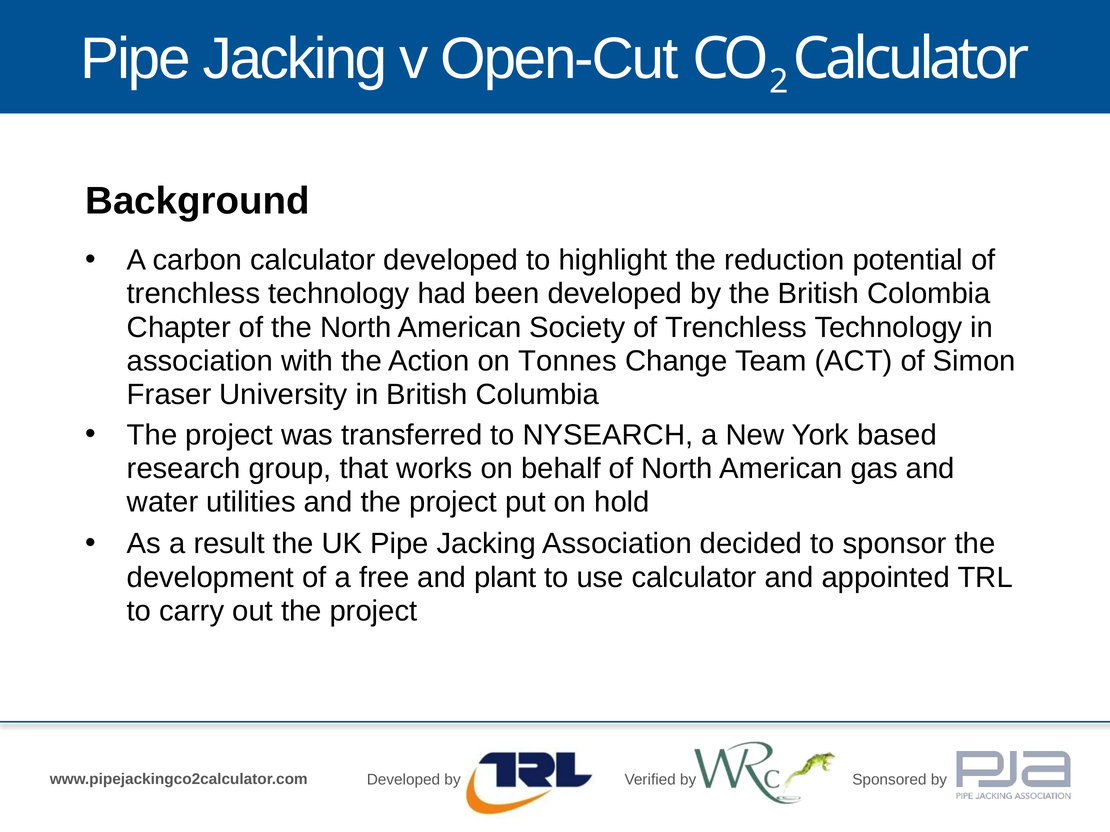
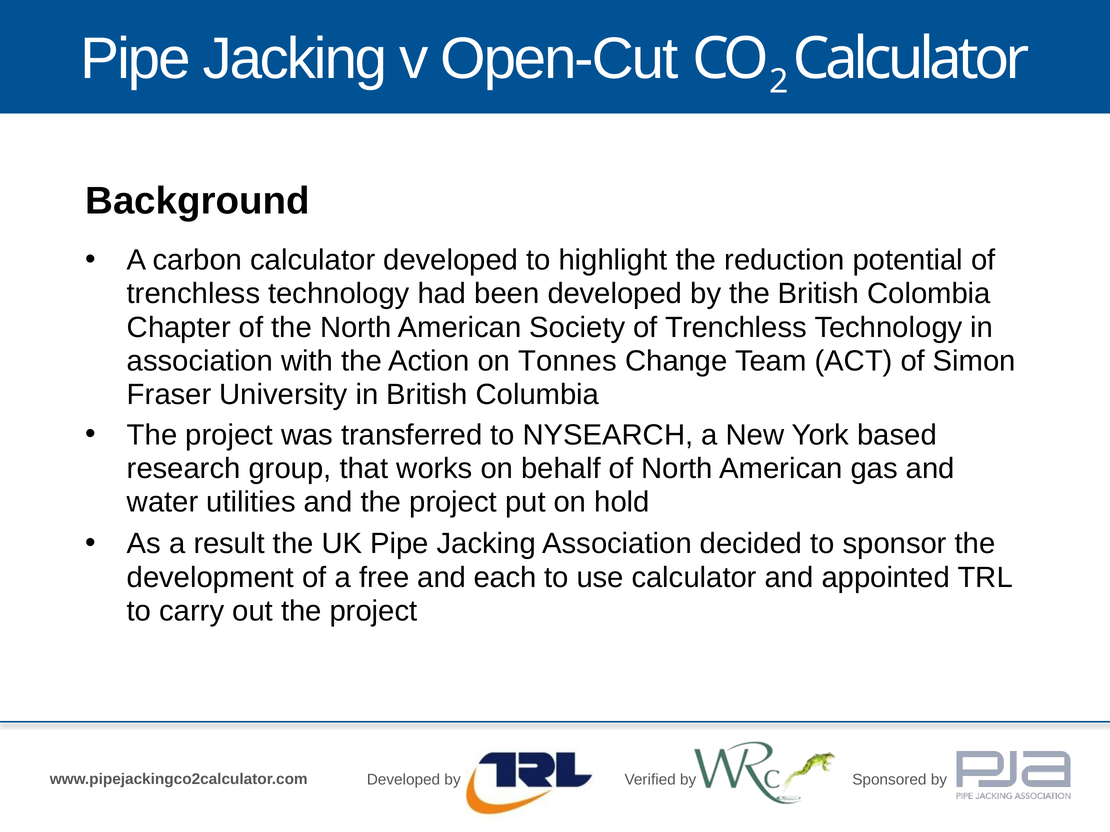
plant: plant -> each (505, 578)
